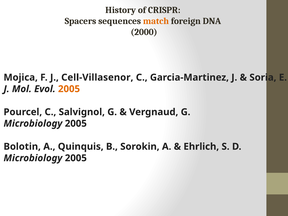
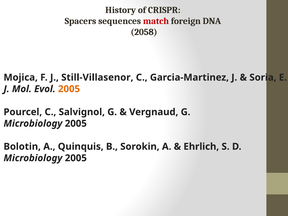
match colour: orange -> red (156, 21)
2000: 2000 -> 2058 (144, 32)
Cell-Villasenor: Cell-Villasenor -> Still-Villasenor (97, 77)
